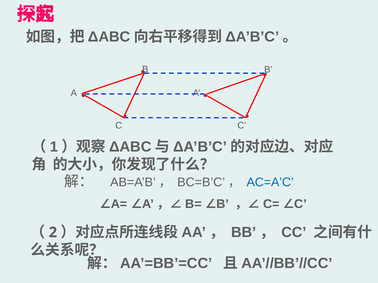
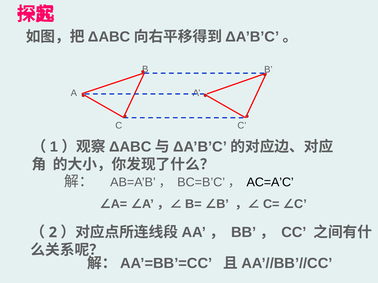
AC=A’C colour: blue -> black (270, 183)
